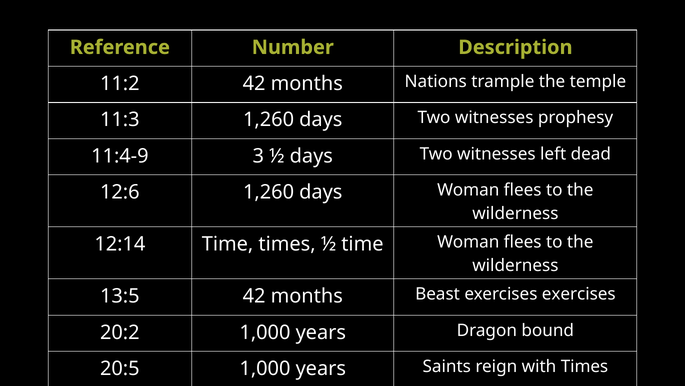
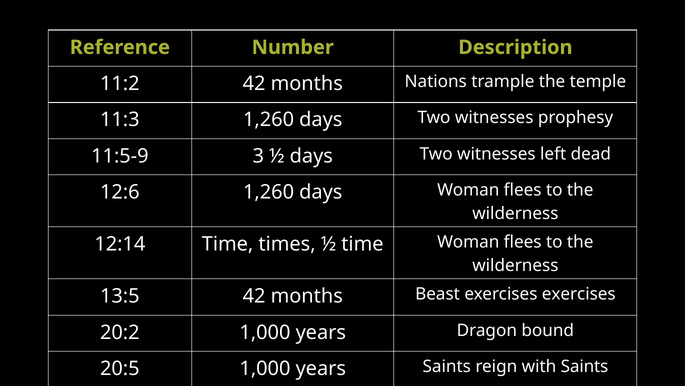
11:4-9: 11:4-9 -> 11:5-9 (120, 156)
with Times: Times -> Saints (585, 366)
